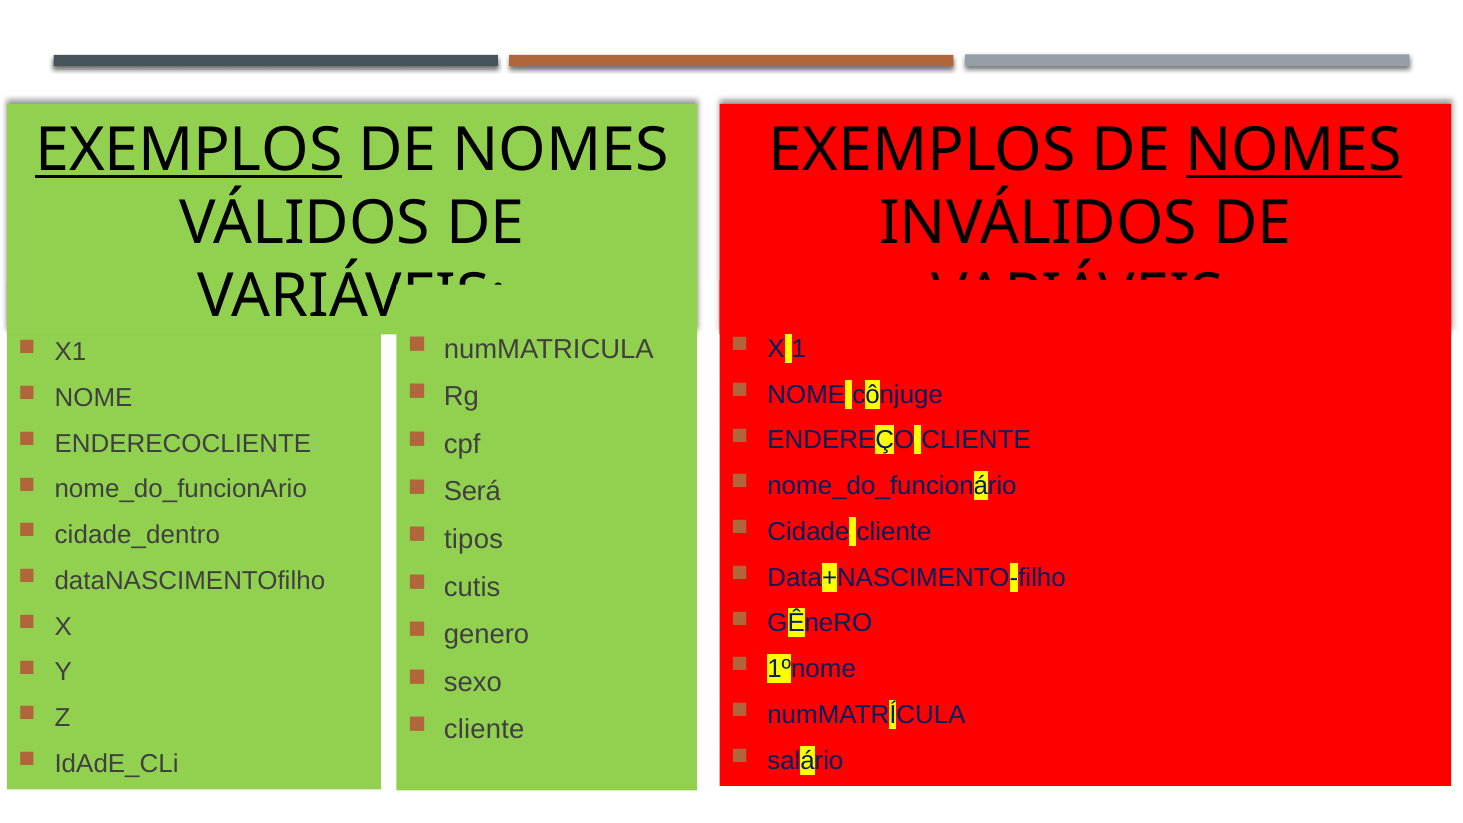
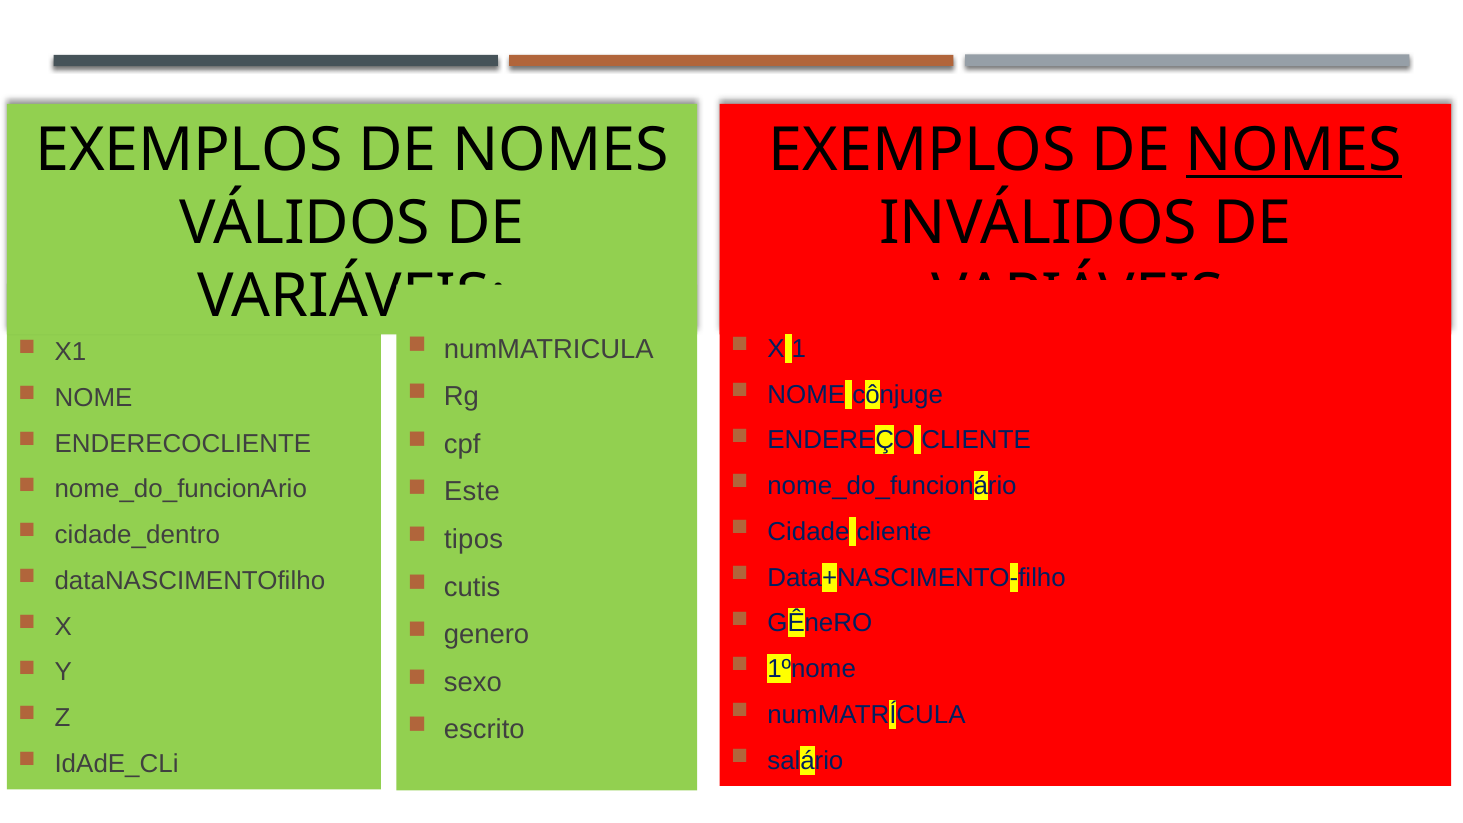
EXEMPLOS underline: present -> none (189, 150)
Será: Será -> Este (472, 492)
cliente: cliente -> escrito (484, 730)
